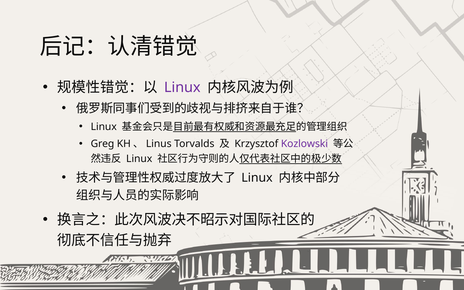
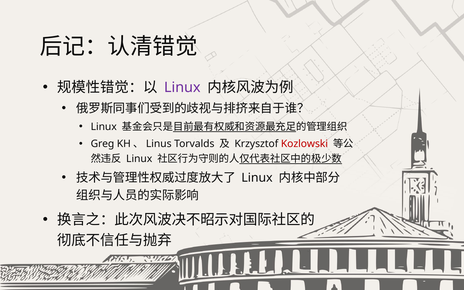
Kozlowski colour: purple -> red (304, 144)
